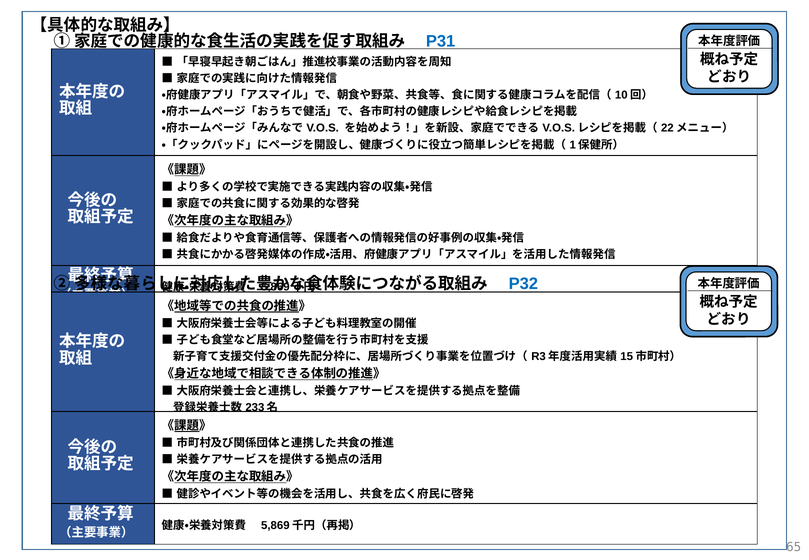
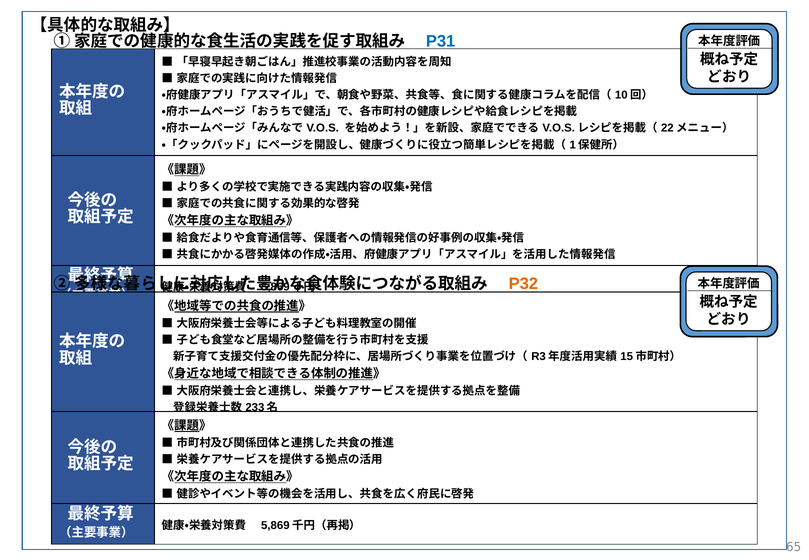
P32 colour: blue -> orange (523, 284)
